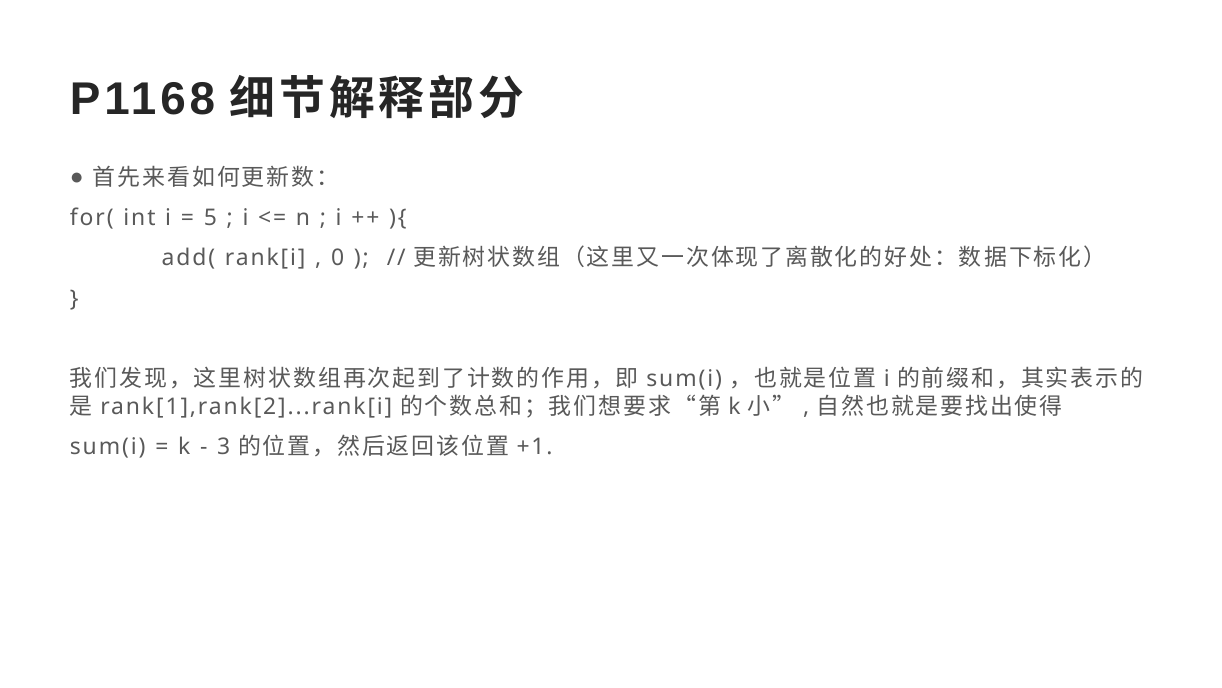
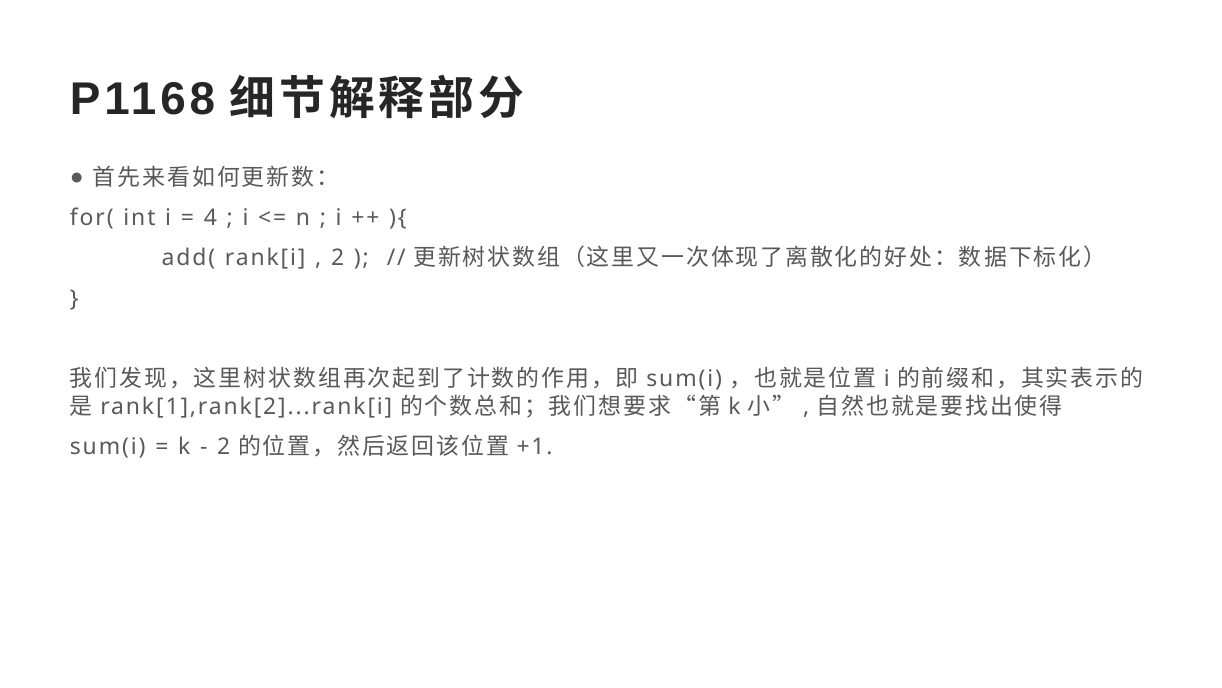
5: 5 -> 4 (210, 218)
0: 0 -> 2 (338, 258)
3: 3 -> 2 (224, 447)
